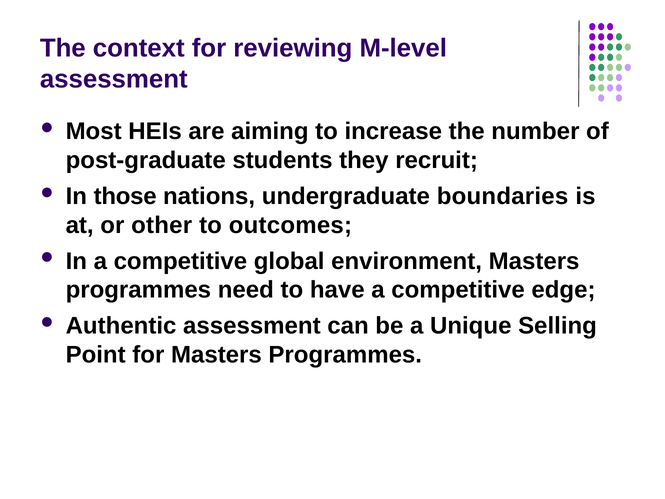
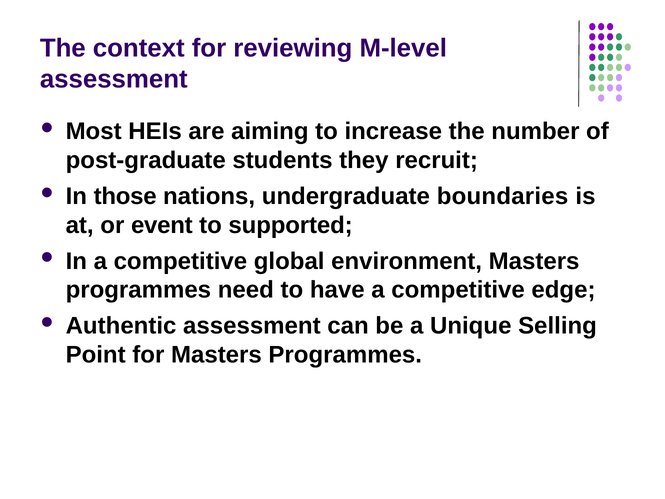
other: other -> event (162, 225)
outcomes: outcomes -> supported (291, 225)
